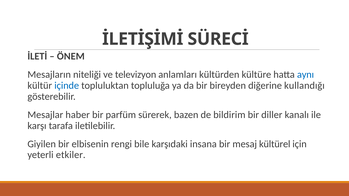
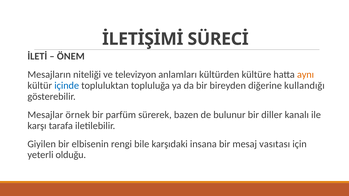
aynı colour: blue -> orange (305, 75)
haber: haber -> örnek (78, 115)
bildirim: bildirim -> bulunur (229, 115)
kültürel: kültürel -> vasıtası (275, 144)
etkiler: etkiler -> olduğu (71, 155)
